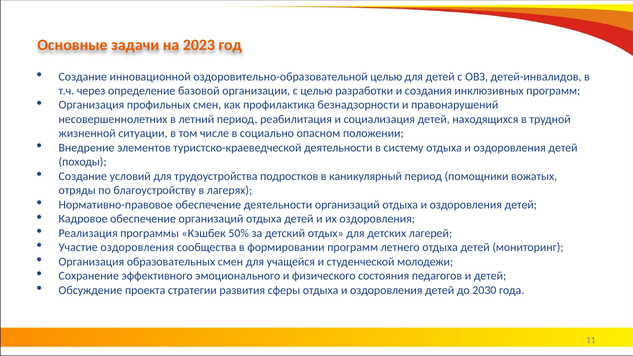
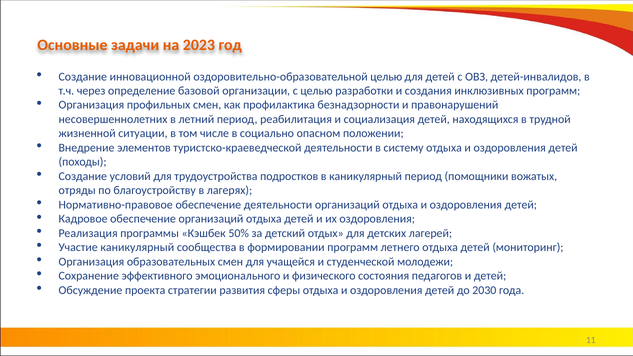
Участие оздоровления: оздоровления -> каникулярный (137, 248)
